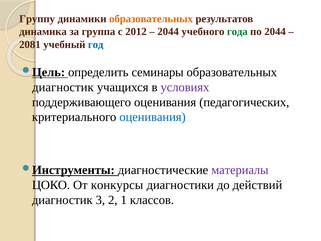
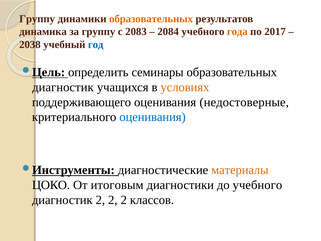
за группа: группа -> группу (98, 32)
2012: 2012 -> 2083 (136, 32)
2044: 2044 -> 2084 (168, 32)
года colour: green -> orange (237, 32)
по 2044: 2044 -> 2017 (275, 32)
2081: 2081 -> 2038 (30, 44)
условиях colour: purple -> orange (185, 87)
педагогических: педагогических -> недостоверные (244, 102)
материалы colour: purple -> orange (240, 170)
конкурсы: конкурсы -> итоговым (117, 185)
до действий: действий -> учебного (257, 185)
диагностик 3: 3 -> 2 (100, 200)
1: 1 -> 2 (124, 200)
